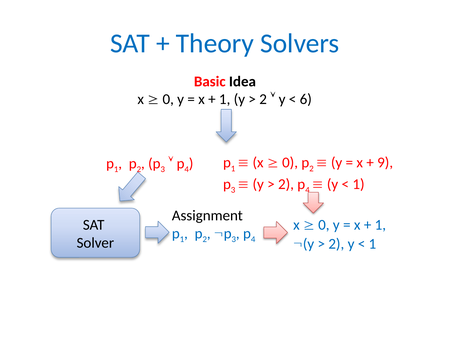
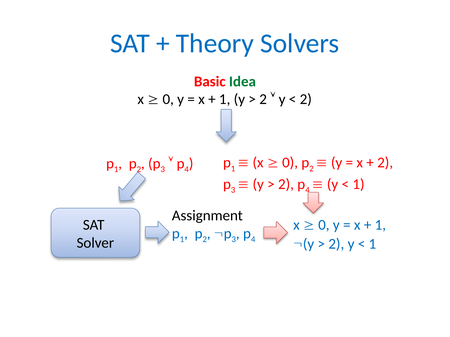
Idea colour: black -> green (242, 82)
6: 6 -> 2 (306, 99)
9: 9 -> 2 (385, 163)
